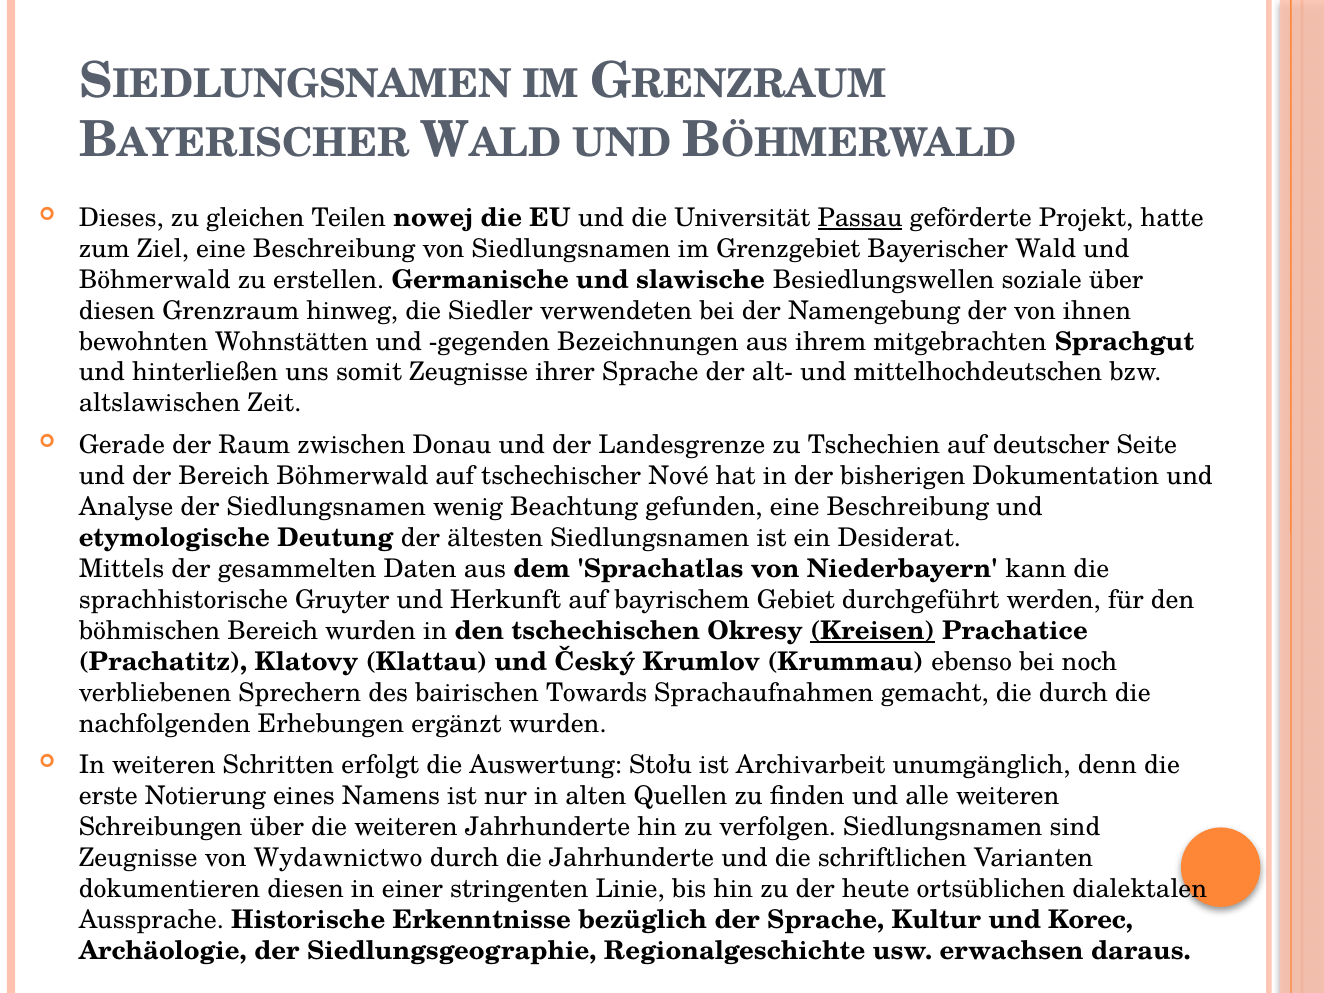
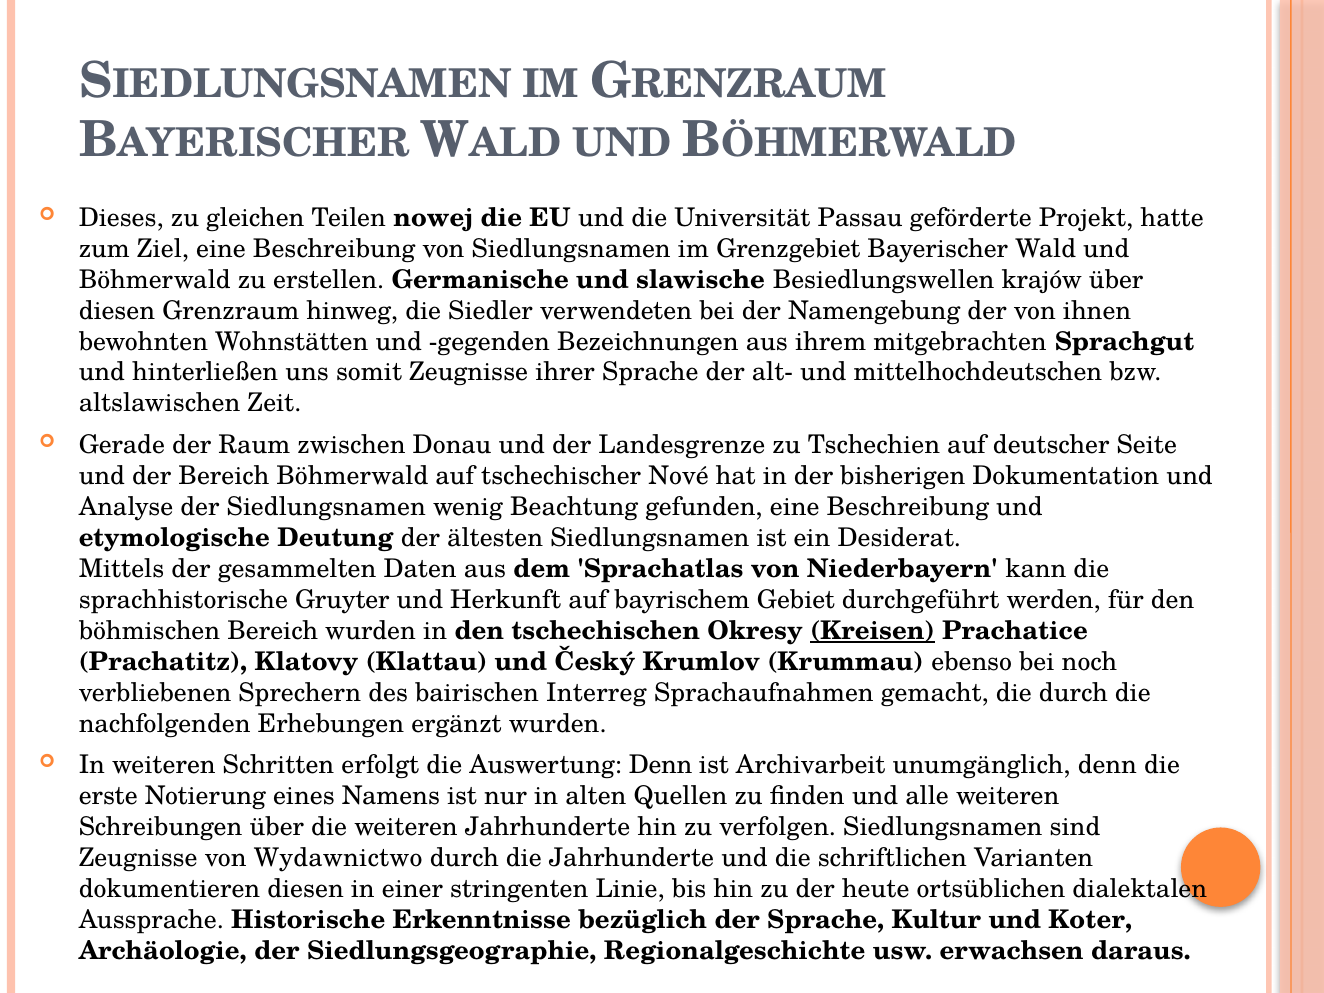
Passau underline: present -> none (860, 218)
soziale: soziale -> krajów (1042, 280)
Towards: Towards -> Interreg (596, 693)
Auswertung Stołu: Stołu -> Denn (661, 765)
Korec: Korec -> Koter (1090, 920)
